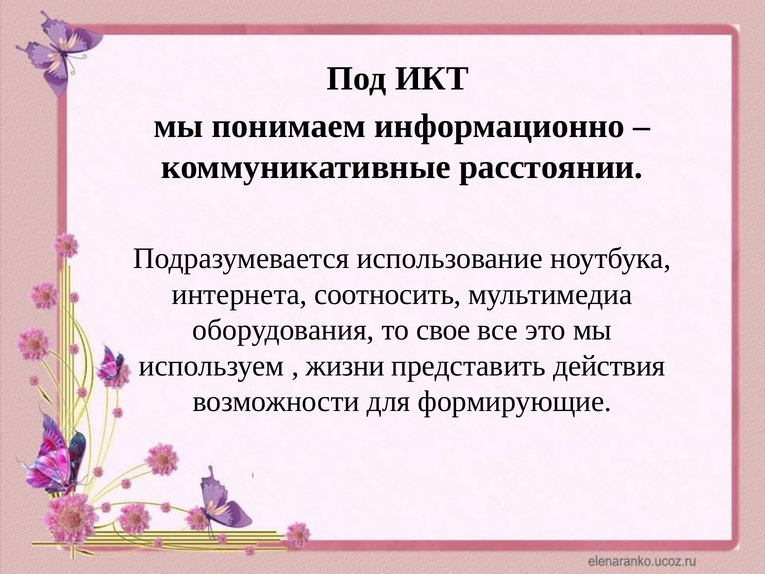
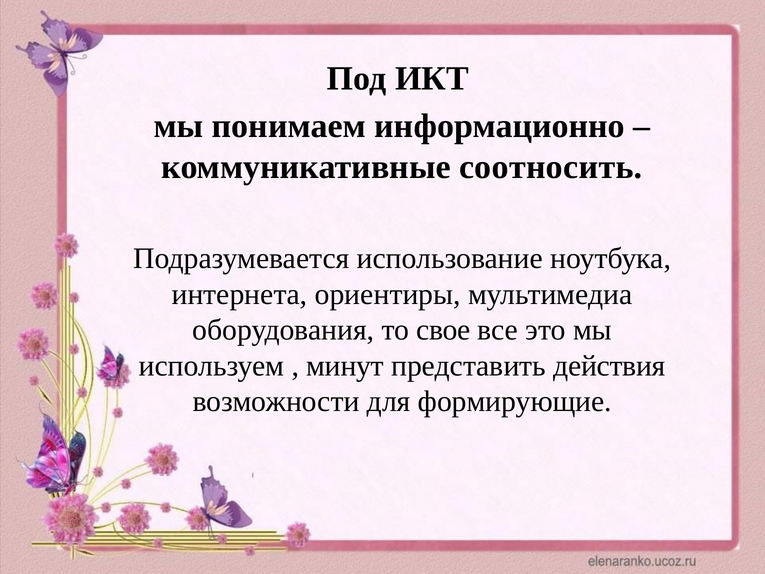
расстоянии: расстоянии -> соотносить (551, 167)
соотносить: соотносить -> ориентиры (388, 294)
жизни: жизни -> минут (345, 366)
